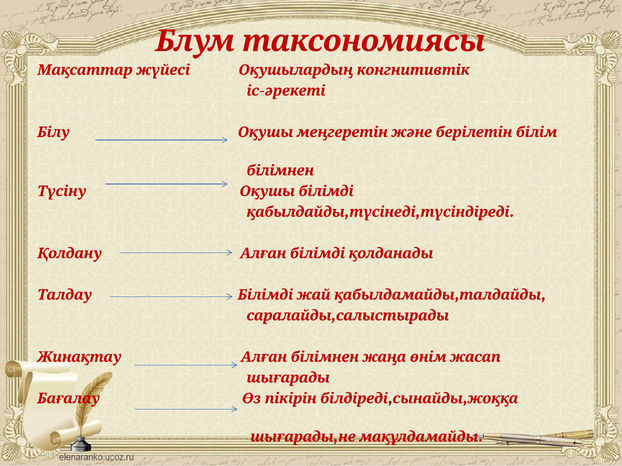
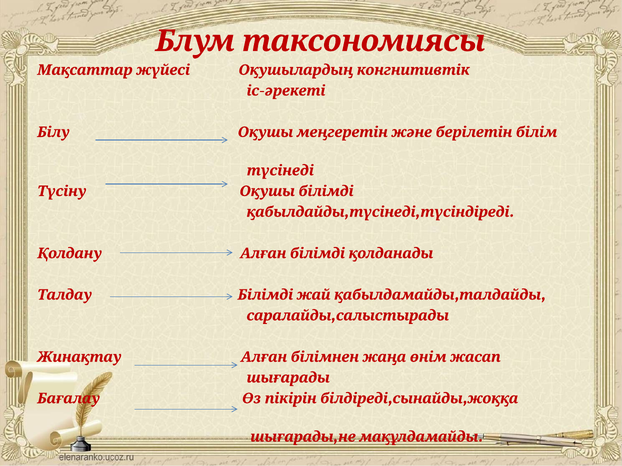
білімнен: білімнен -> түсінеді (280, 171)
